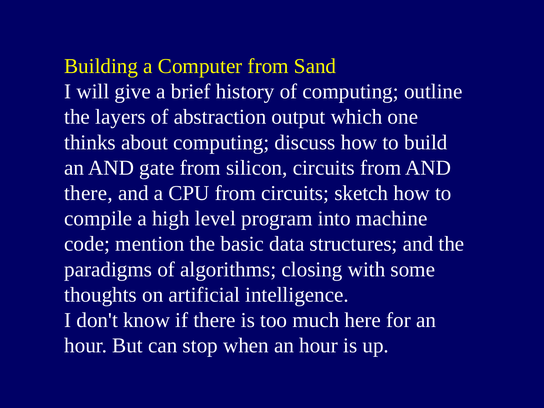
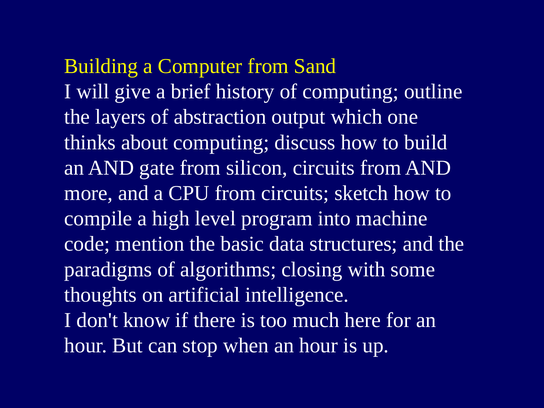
there: there -> more (89, 193)
